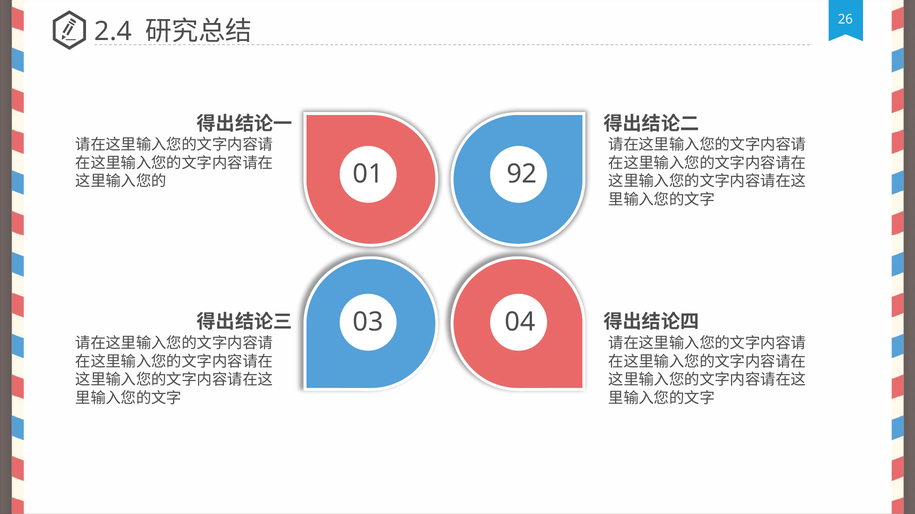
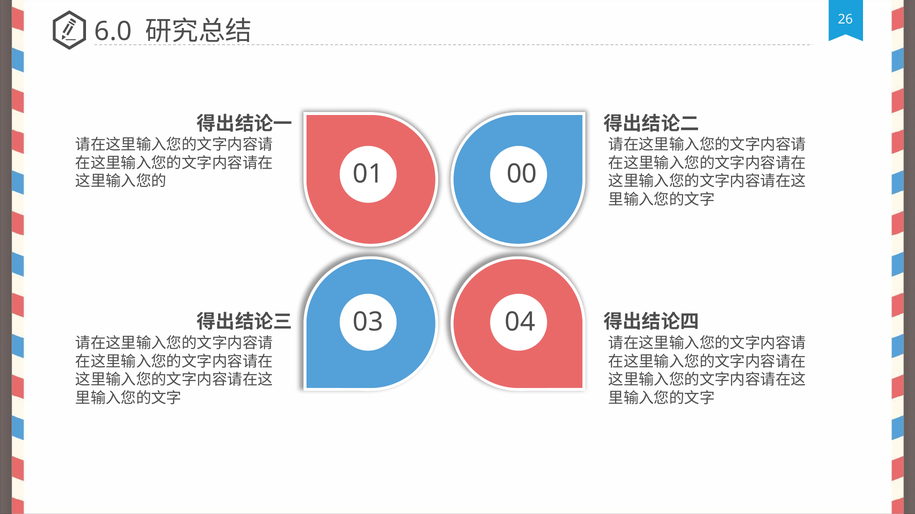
2.4: 2.4 -> 6.0 (113, 32)
92: 92 -> 00 (522, 174)
